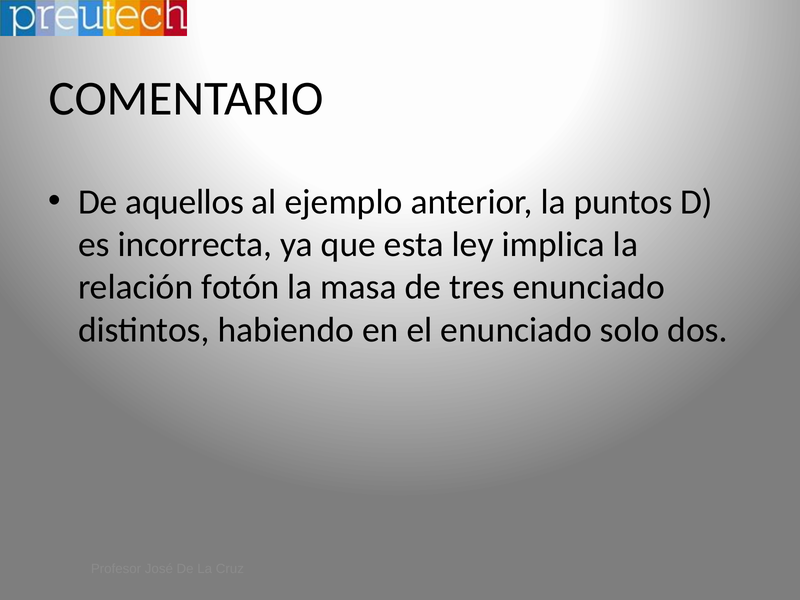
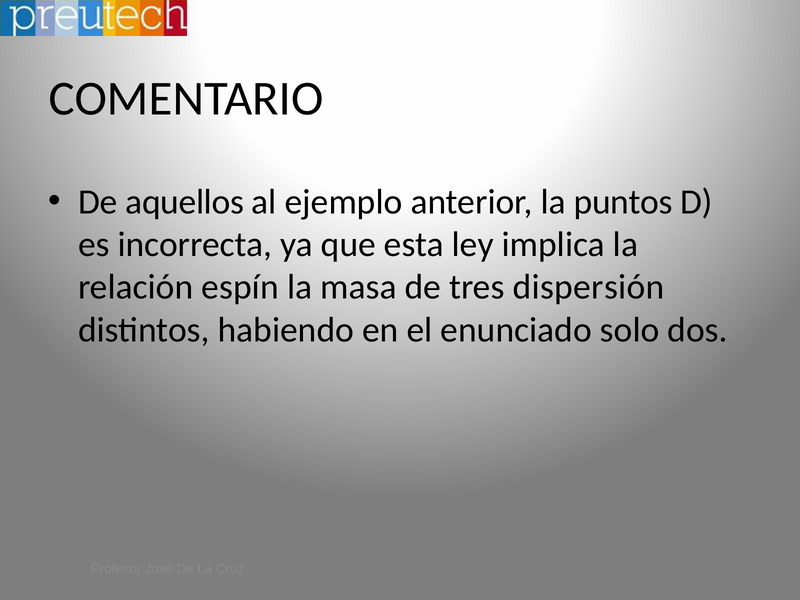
fotón: fotón -> espín (240, 287)
tres enunciado: enunciado -> dispersión (589, 287)
